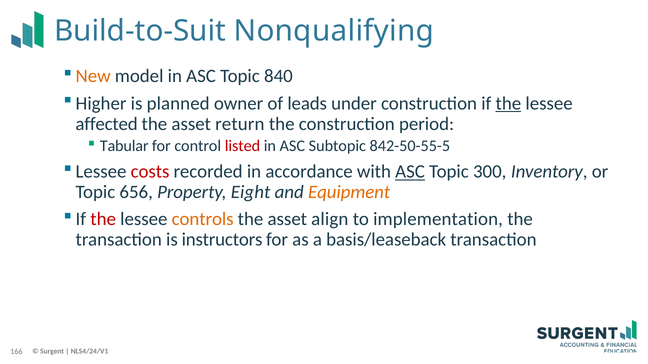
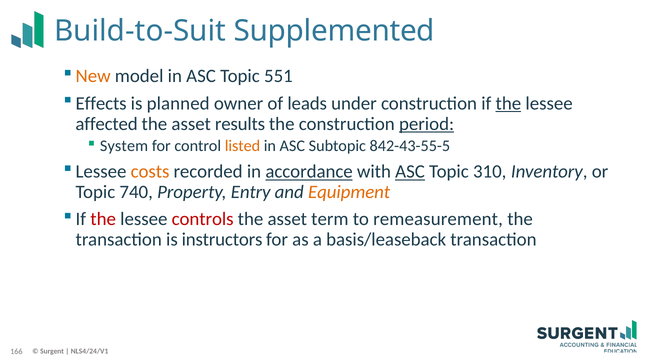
Nonqualifying: Nonqualifying -> Supplemented (334, 31)
840: 840 -> 551 (278, 76)
Higher: Higher -> Effects (101, 104)
return: return -> results (240, 124)
period underline: none -> present (427, 124)
Tabular: Tabular -> System (124, 146)
listed colour: red -> orange (242, 146)
842-50-55-5: 842-50-55-5 -> 842-43-55-5 (410, 146)
costs colour: red -> orange (150, 172)
accordance underline: none -> present (309, 172)
300: 300 -> 310 (490, 172)
656: 656 -> 740 (136, 192)
Eight: Eight -> Entry (251, 192)
controls colour: orange -> red (203, 220)
align: align -> term (330, 220)
implementation: implementation -> remeasurement (438, 220)
